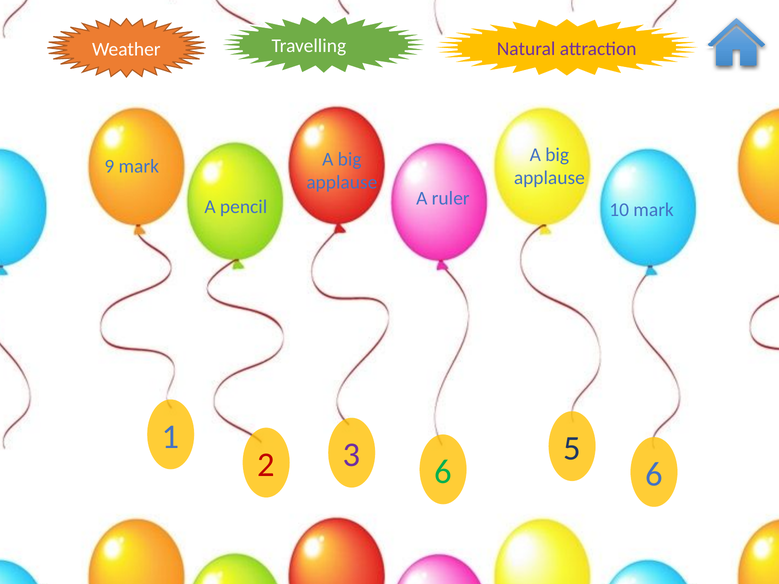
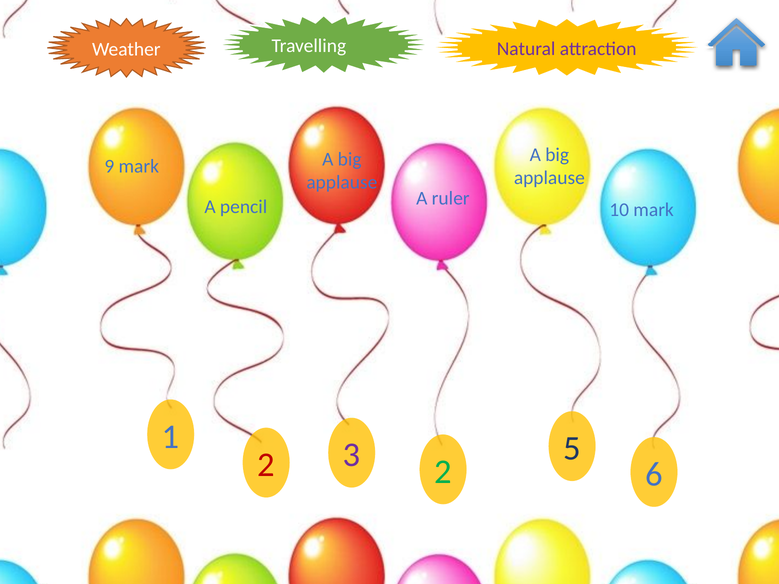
3 6: 6 -> 2 (443, 472)
